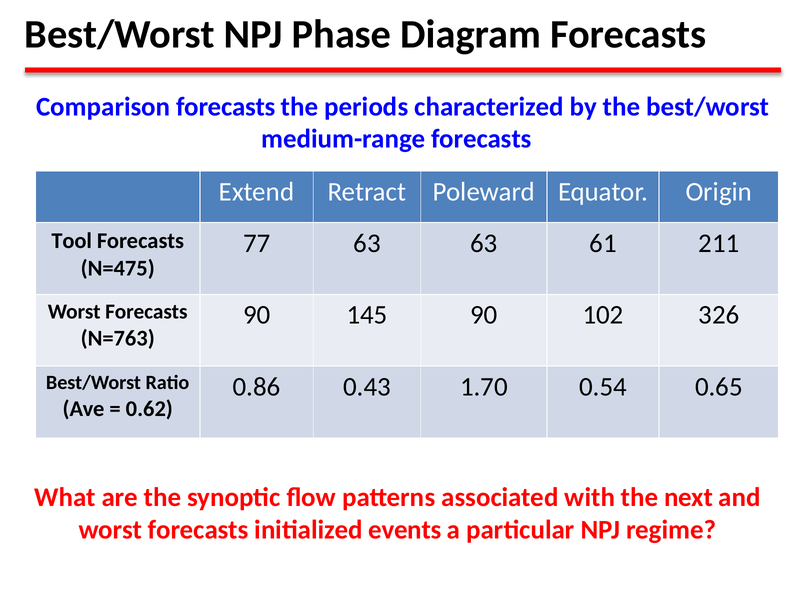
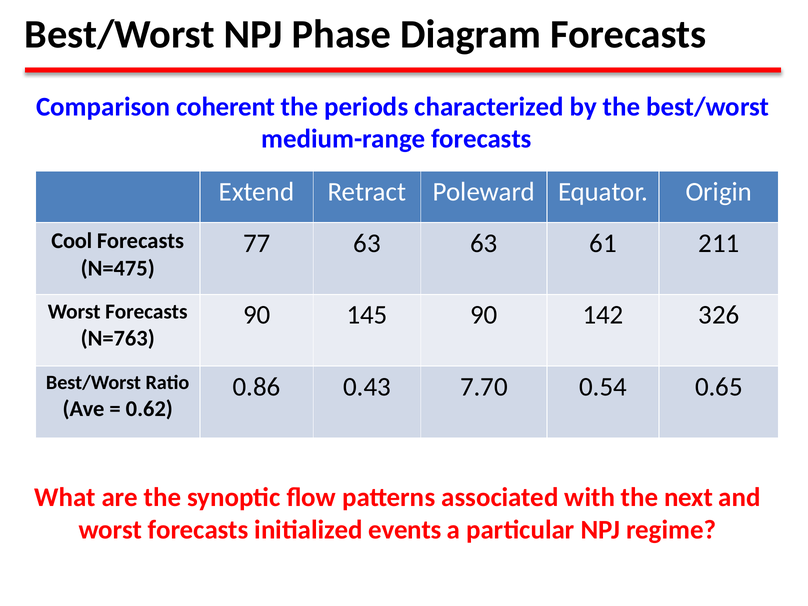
Comparison forecasts: forecasts -> coherent (226, 107)
Tool: Tool -> Cool (72, 241)
102: 102 -> 142 (603, 315)
1.70: 1.70 -> 7.70 (484, 387)
